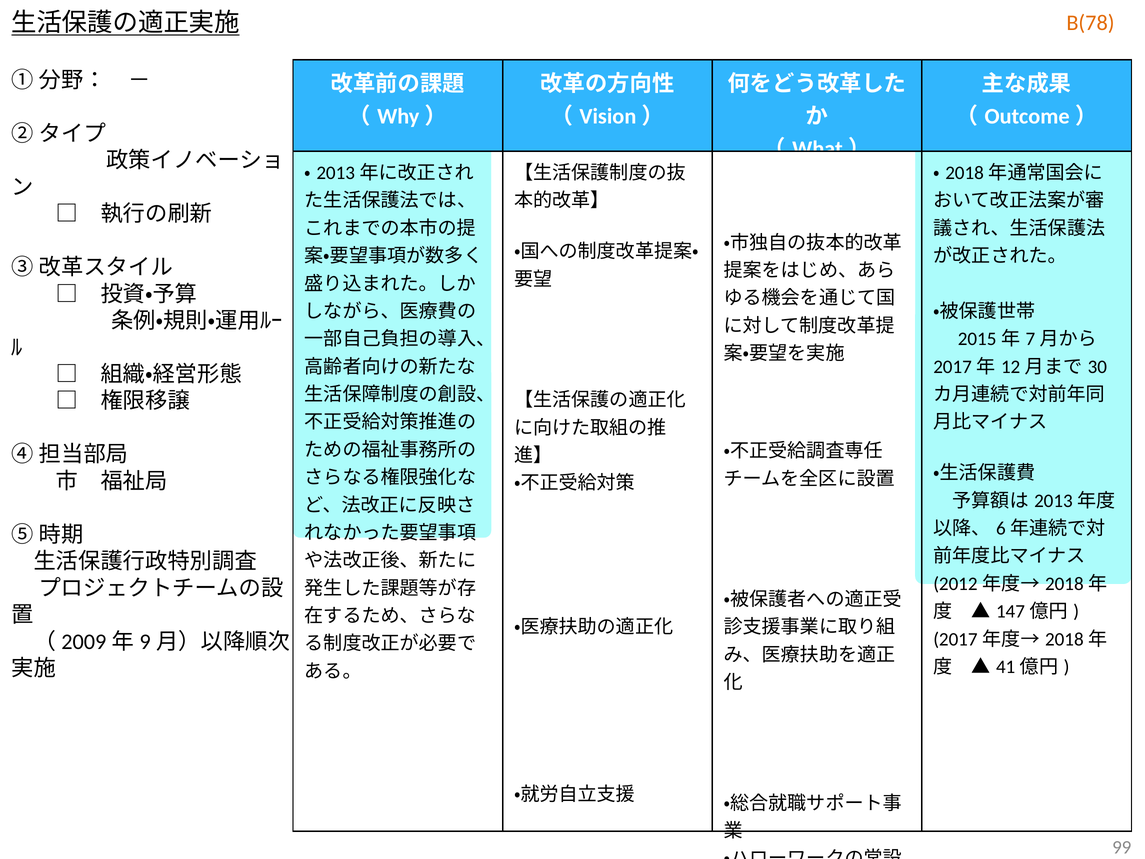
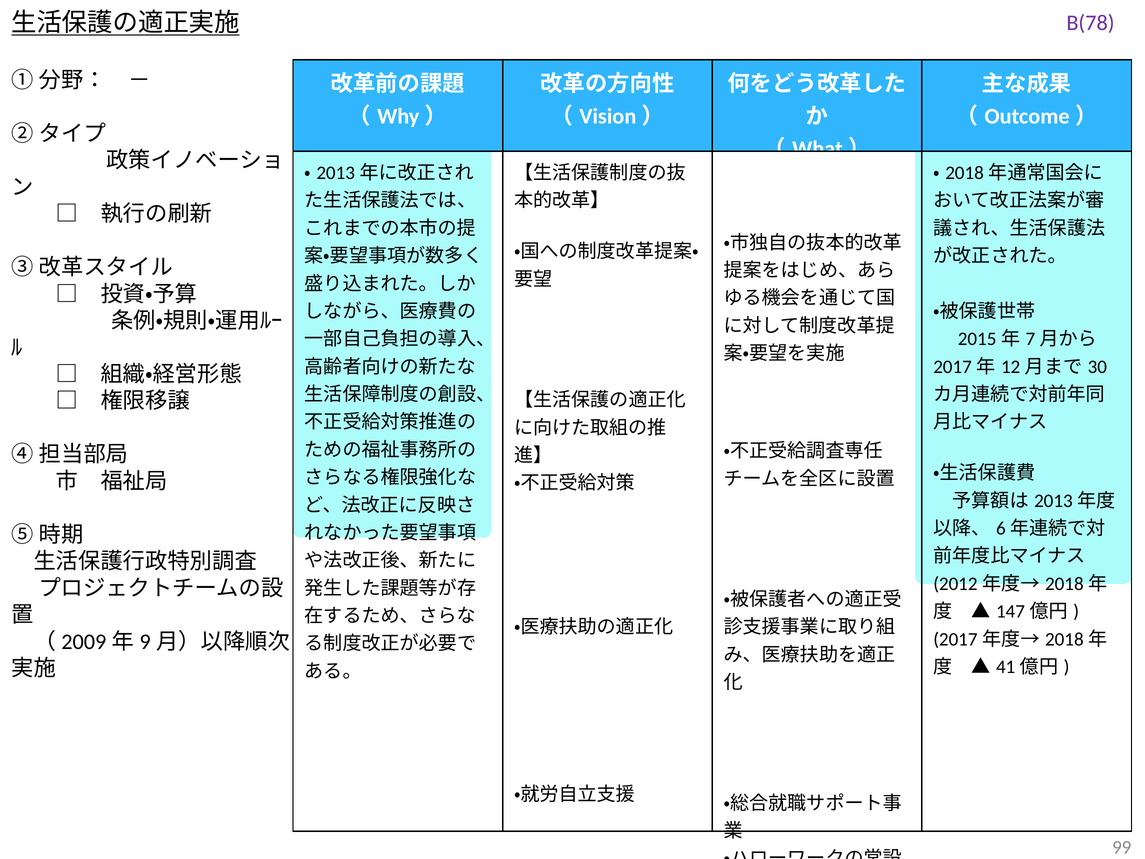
B(78 colour: orange -> purple (1090, 23)
